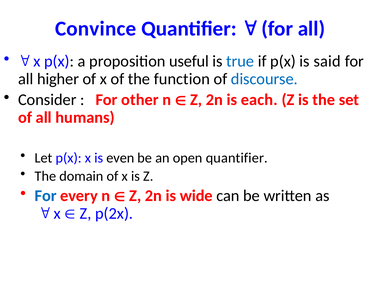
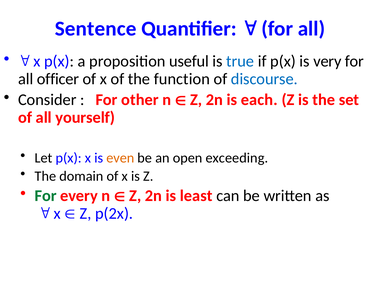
Convince: Convince -> Sentence (96, 29)
said: said -> very (327, 61)
higher: higher -> officer (58, 79)
humans: humans -> yourself (85, 117)
even colour: black -> orange (120, 158)
open quantifier: quantifier -> exceeding (237, 158)
For colour: blue -> green (46, 196)
wide: wide -> least (196, 196)
